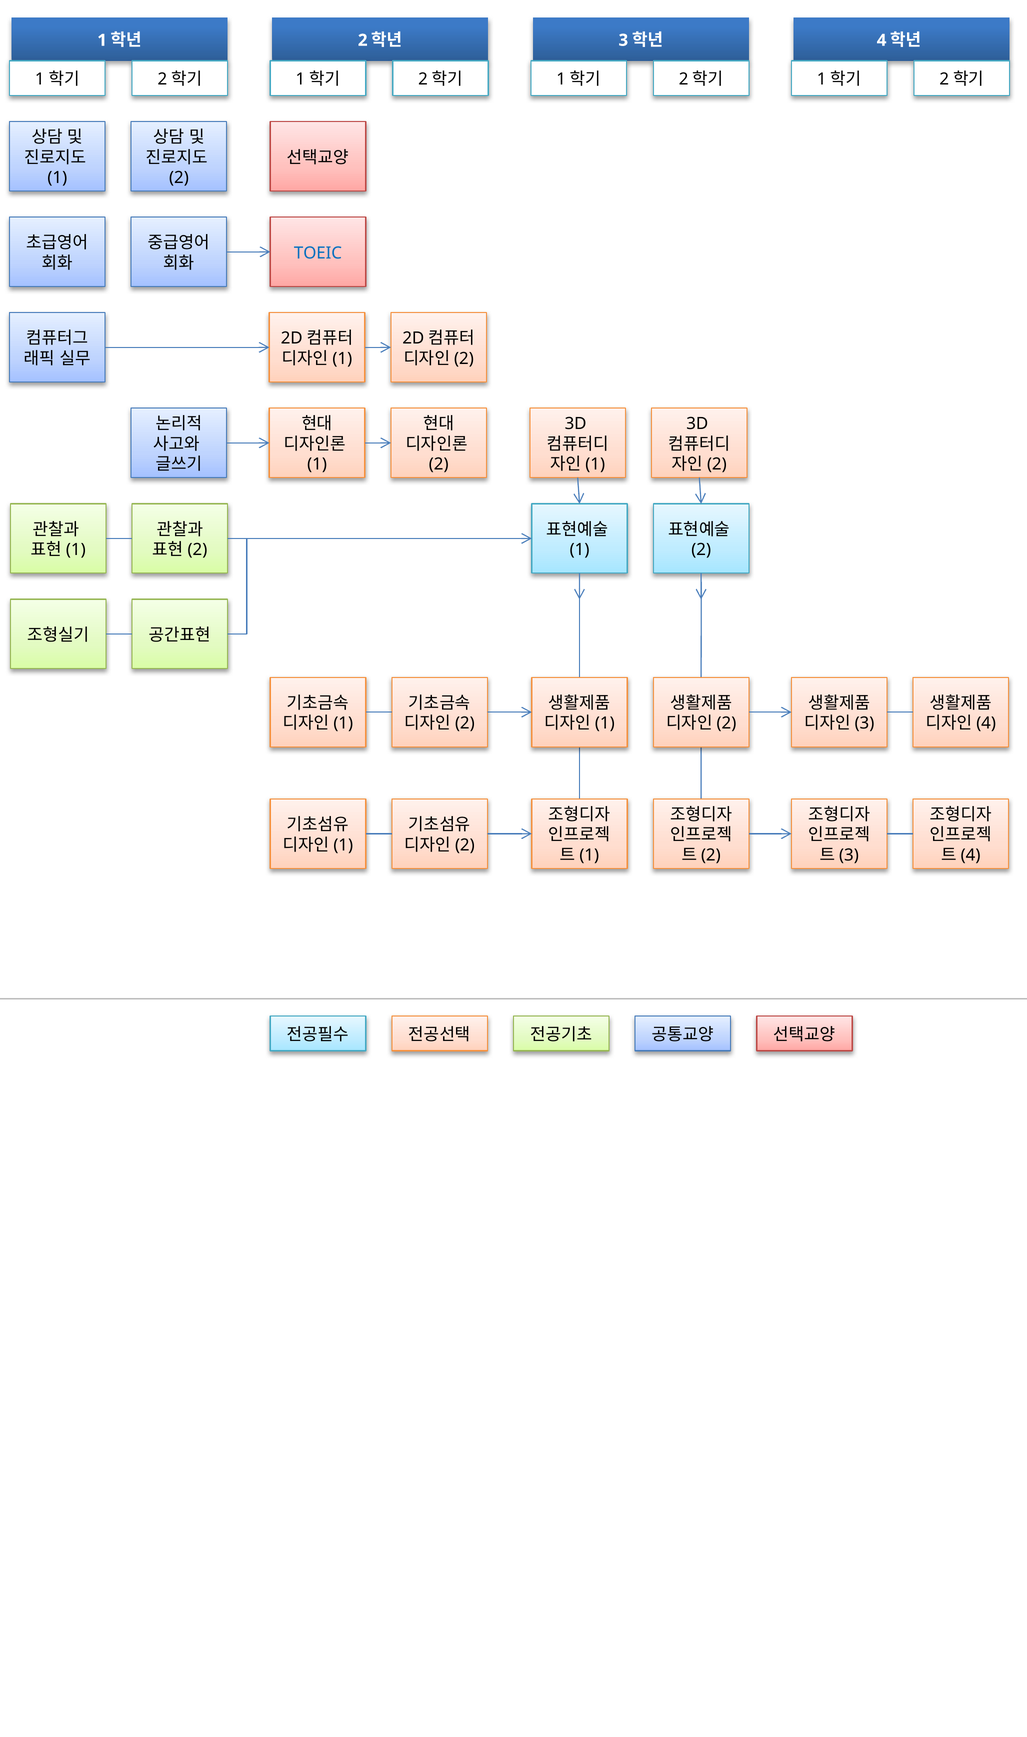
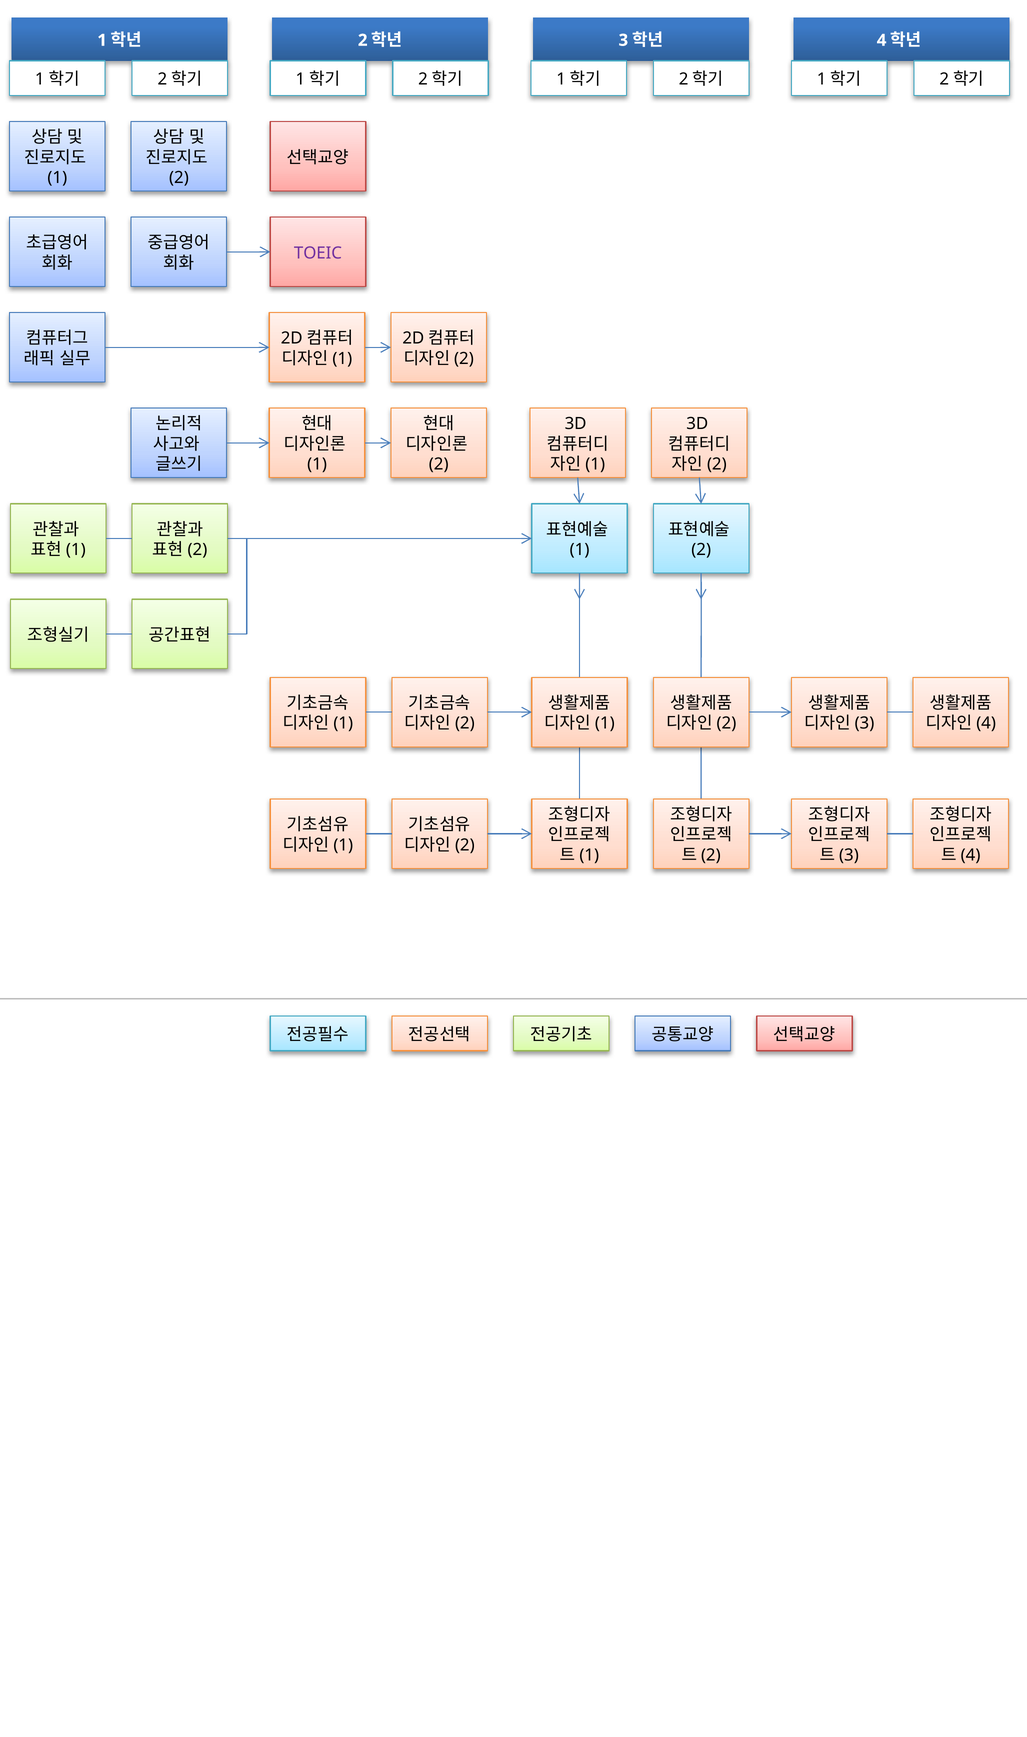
TOEIC colour: blue -> purple (318, 253)
